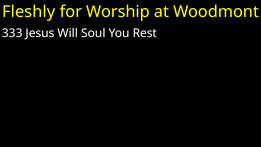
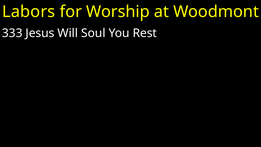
Fleshly: Fleshly -> Labors (29, 12)
